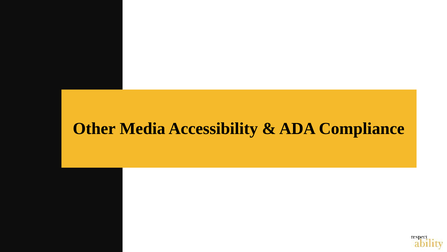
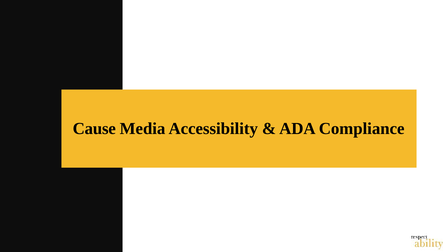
Other: Other -> Cause (94, 128)
